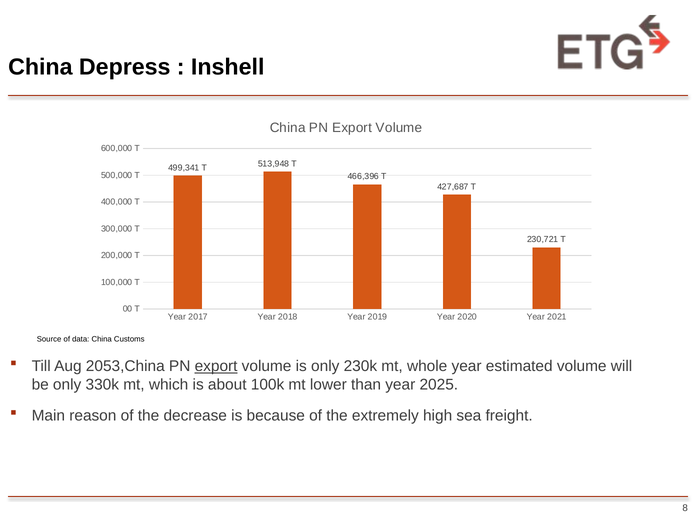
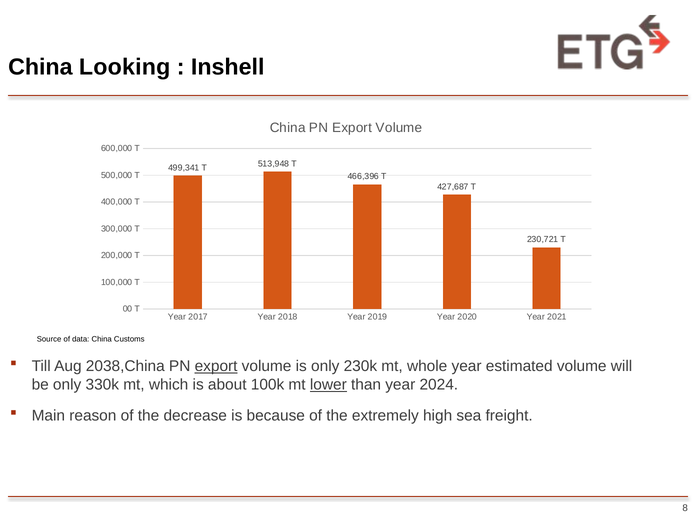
Depress: Depress -> Looking (125, 67)
2053,China: 2053,China -> 2038,China (125, 366)
lower underline: none -> present (328, 385)
2025: 2025 -> 2024 (439, 385)
